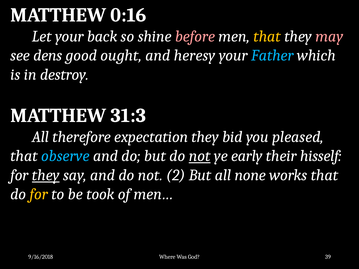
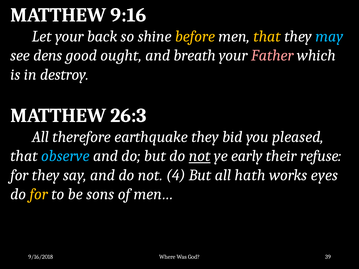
0:16: 0:16 -> 9:16 (128, 15)
before colour: pink -> yellow (195, 36)
may colour: pink -> light blue (329, 36)
heresy: heresy -> breath (195, 56)
Father colour: light blue -> pink (272, 56)
31:3: 31:3 -> 26:3 (129, 116)
expectation: expectation -> earthquake (151, 137)
hisself: hisself -> refuse (321, 156)
they underline: present -> none (46, 175)
2: 2 -> 4 (176, 175)
none: none -> hath (250, 175)
works that: that -> eyes (325, 175)
took: took -> sons (100, 194)
